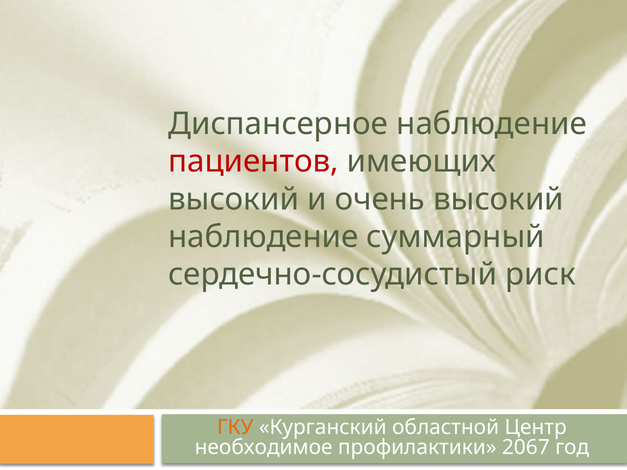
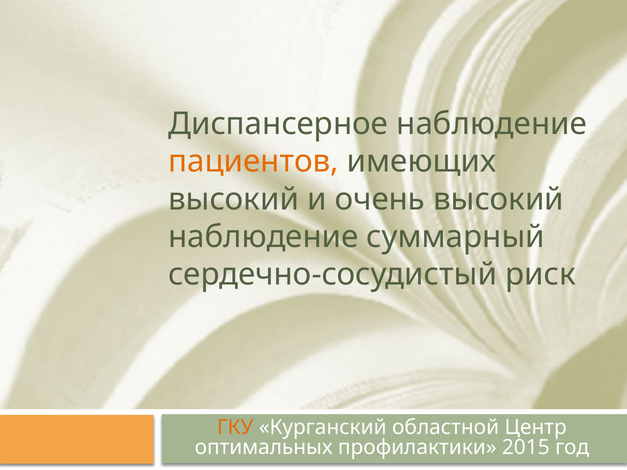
пациентов colour: red -> orange (253, 162)
необходимое: необходимое -> оптимальных (264, 447)
2067: 2067 -> 2015 (526, 447)
